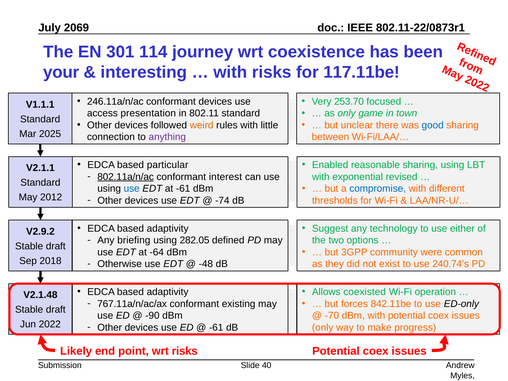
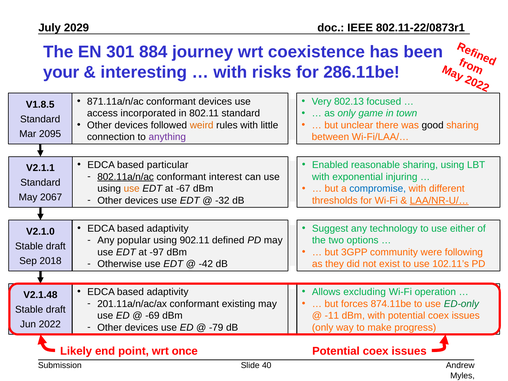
2069: 2069 -> 2029 (76, 28)
114: 114 -> 884 (153, 52)
117.11be: 117.11be -> 286.11be (362, 72)
246.11a/n/ac: 246.11a/n/ac -> 871.11a/n/ac (115, 101)
253.70: 253.70 -> 802.13 (349, 101)
V1.1.1: V1.1.1 -> V1.8.5 (40, 105)
presentation: presentation -> incorporated (148, 113)
good colour: blue -> black (433, 125)
2025: 2025 -> 2095 (50, 134)
revised: revised -> injuring (402, 177)
use colour: blue -> orange (132, 189)
at -61: -61 -> -67 (183, 189)
2012: 2012 -> 2067 (51, 197)
-74: -74 -> -32 (222, 200)
LAA/NR-U/… underline: none -> present (439, 200)
V2.9.2: V2.9.2 -> V2.1.0 (40, 232)
briefing: briefing -> popular (134, 240)
282.05: 282.05 -> 902.11 (195, 240)
common: common -> following (464, 252)
-64: -64 -> -97 (157, 252)
-48: -48 -> -42 (206, 264)
240.74’s: 240.74’s -> 102.11’s (451, 264)
coexisted: coexisted -> excluding (365, 292)
767.11a/n/ac/ax: 767.11a/n/ac/ax -> 201.11a/n/ac/ax (132, 304)
842.11be: 842.11be -> 874.11be (391, 304)
ED-only colour: black -> green (461, 304)
-90: -90 -> -69 (152, 316)
-70: -70 -> -11 (332, 316)
-61: -61 -> -79 (216, 327)
wrt risks: risks -> once (185, 351)
